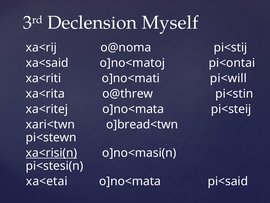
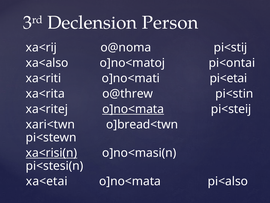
Myself: Myself -> Person (170, 23)
xa<said: xa<said -> xa<also (47, 63)
pi<will: pi<will -> pi<etai (228, 78)
o]no<mata underline: none -> present (133, 109)
pi<said: pi<said -> pi<also (228, 181)
